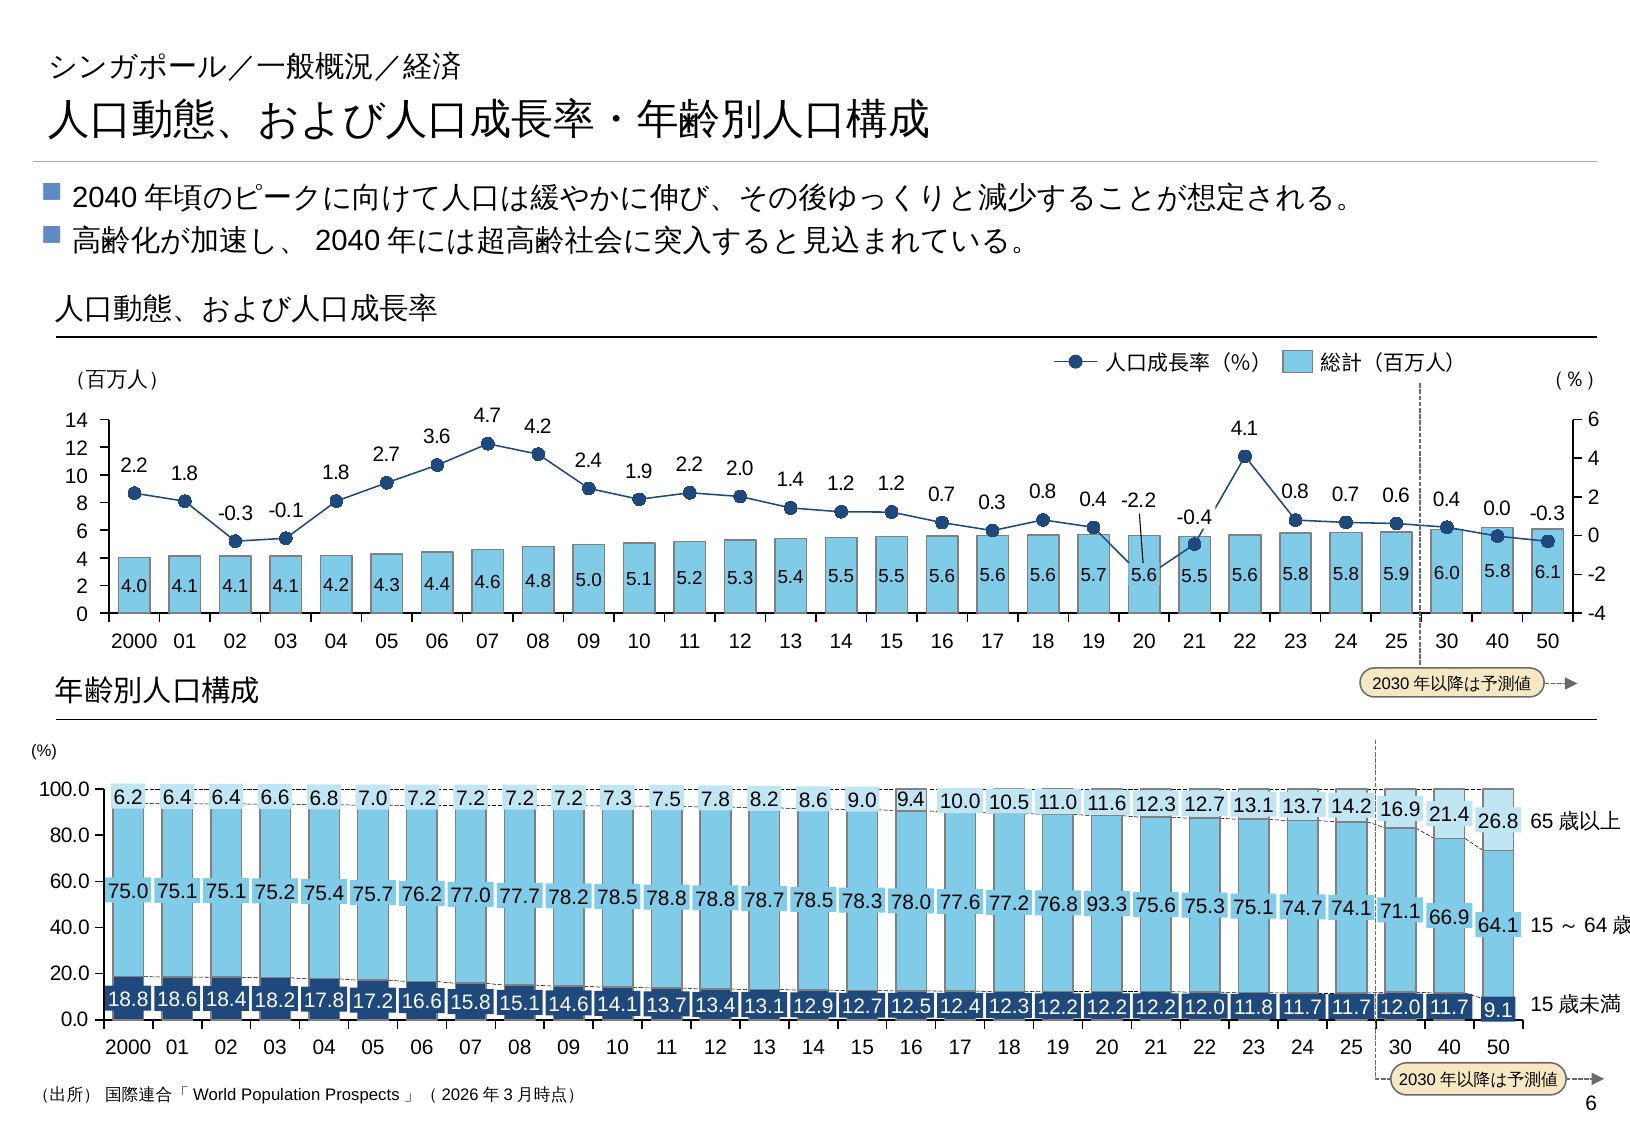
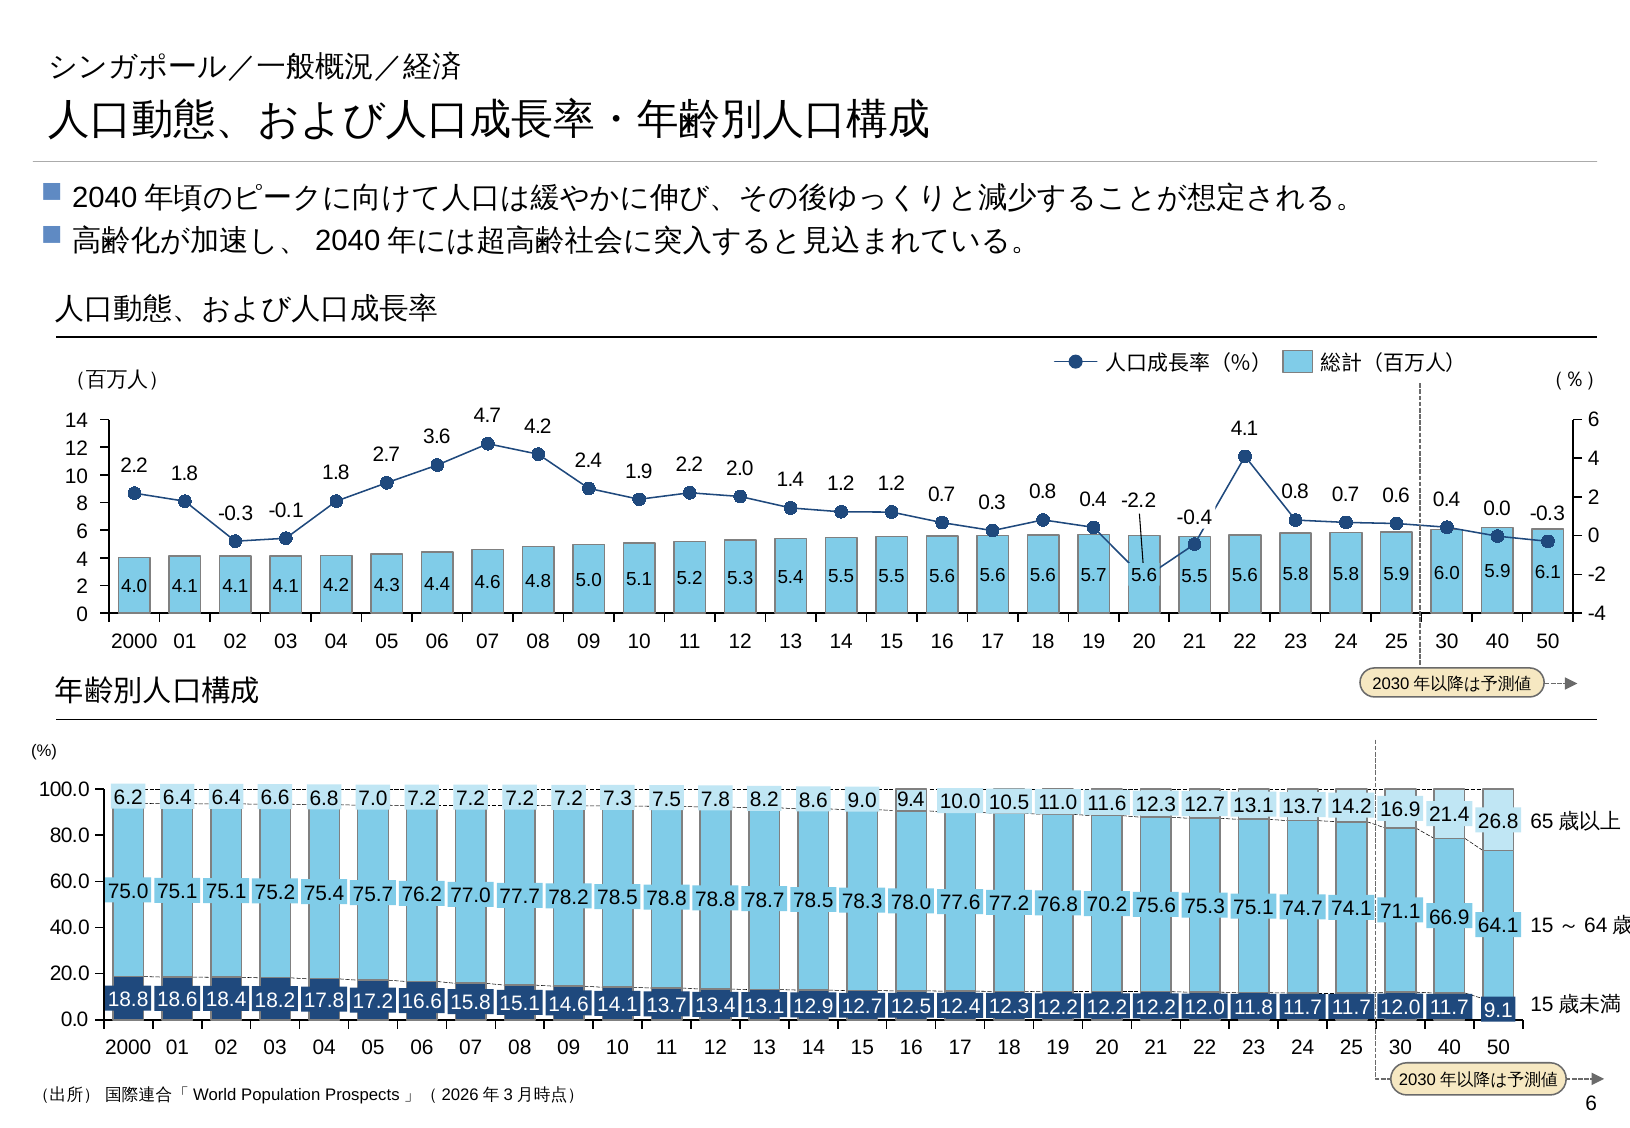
5.8: 5.8 -> 5.9 (1497, 572)
93.3: 93.3 -> 70.2 (1107, 905)
